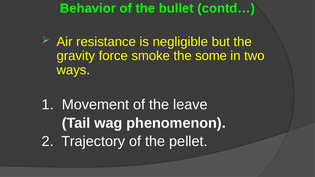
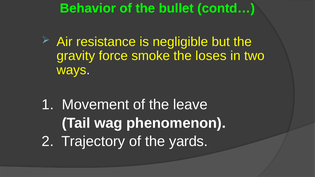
some: some -> loses (211, 56)
pellet: pellet -> yards (189, 142)
